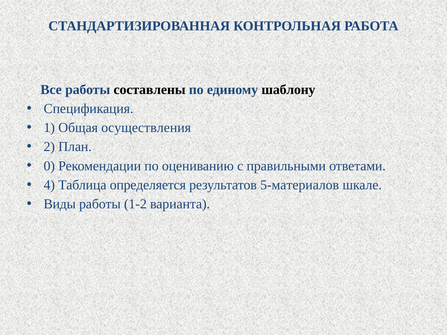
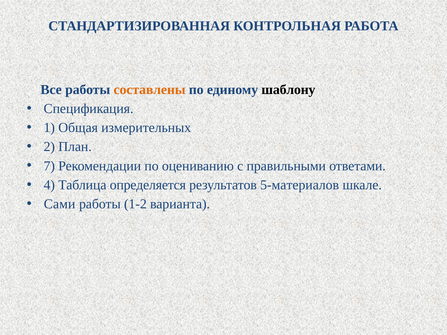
составлены colour: black -> orange (150, 90)
осуществления: осуществления -> измерительных (146, 128)
0: 0 -> 7 (49, 166)
Виды: Виды -> Сами (60, 204)
